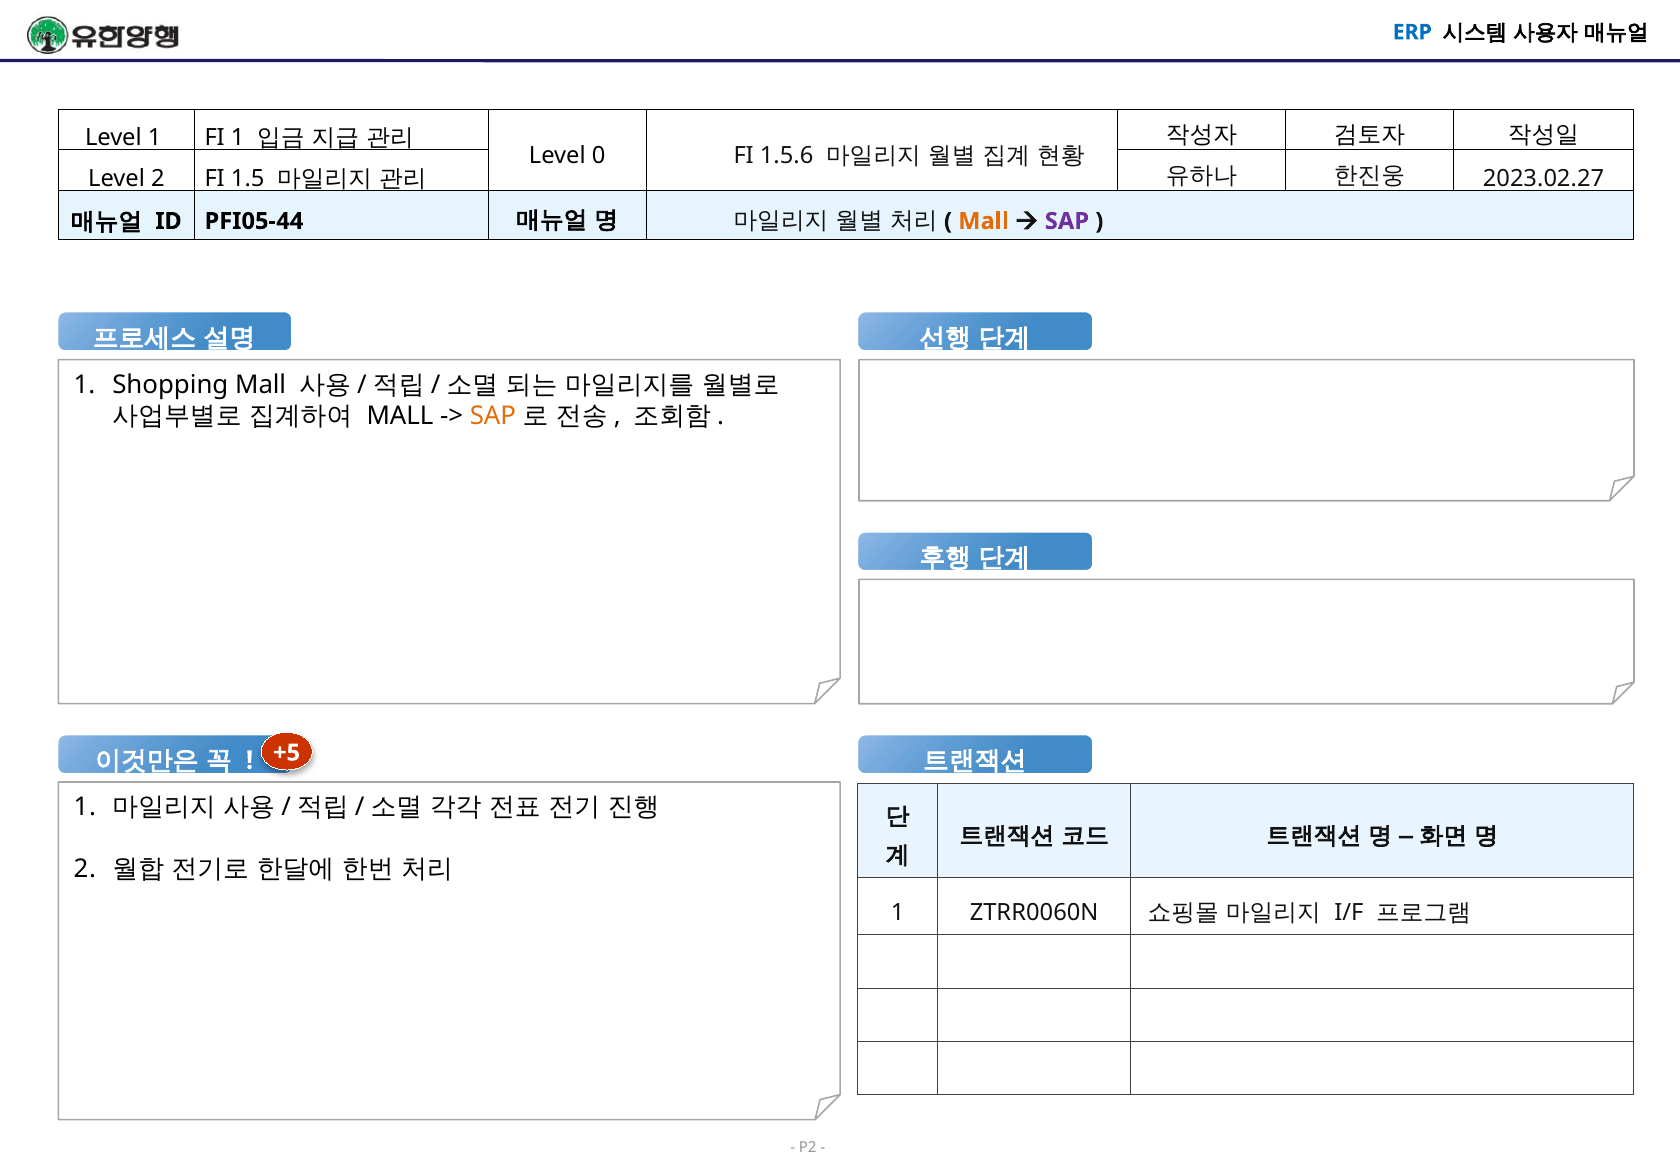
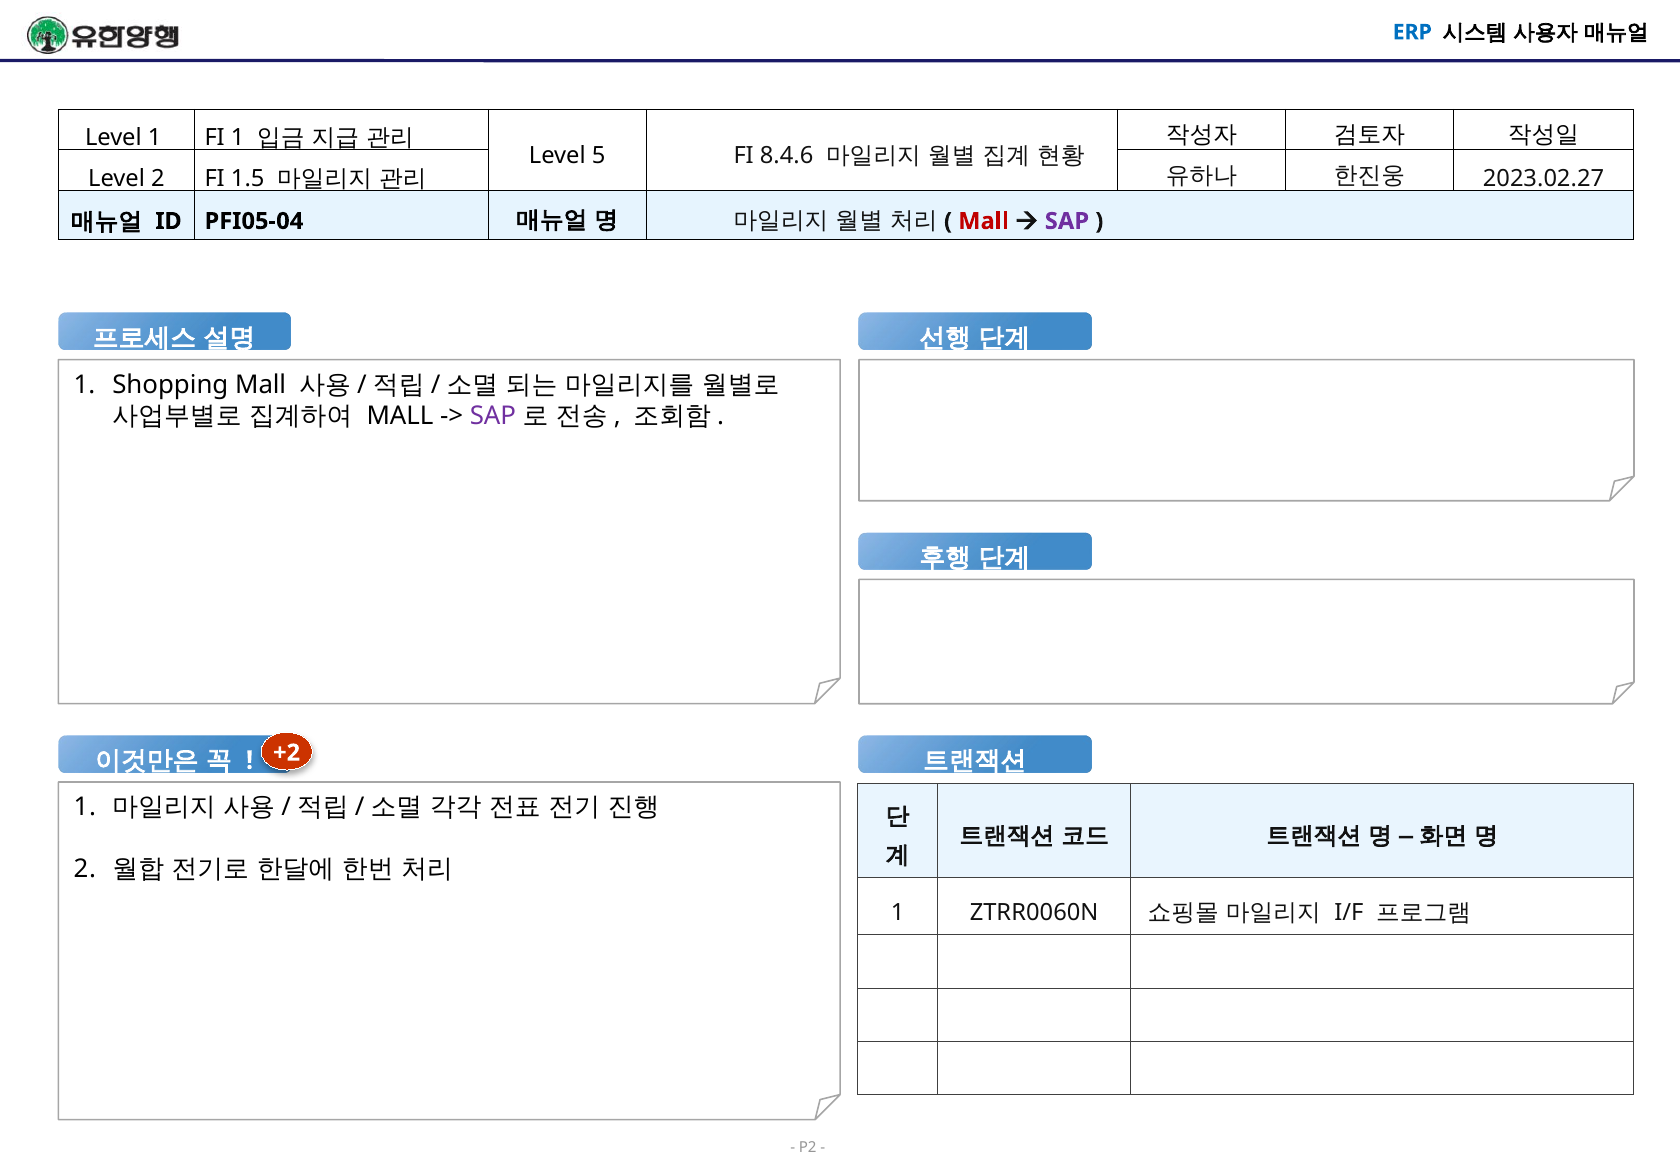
0: 0 -> 5 (599, 156)
1.5.6: 1.5.6 -> 8.4.6 (787, 156)
PFI05-44: PFI05-44 -> PFI05-04 (254, 221)
Mall colour: orange -> red (984, 221)
SAP colour: orange -> purple (493, 416)
+5: +5 -> +2 (287, 753)
